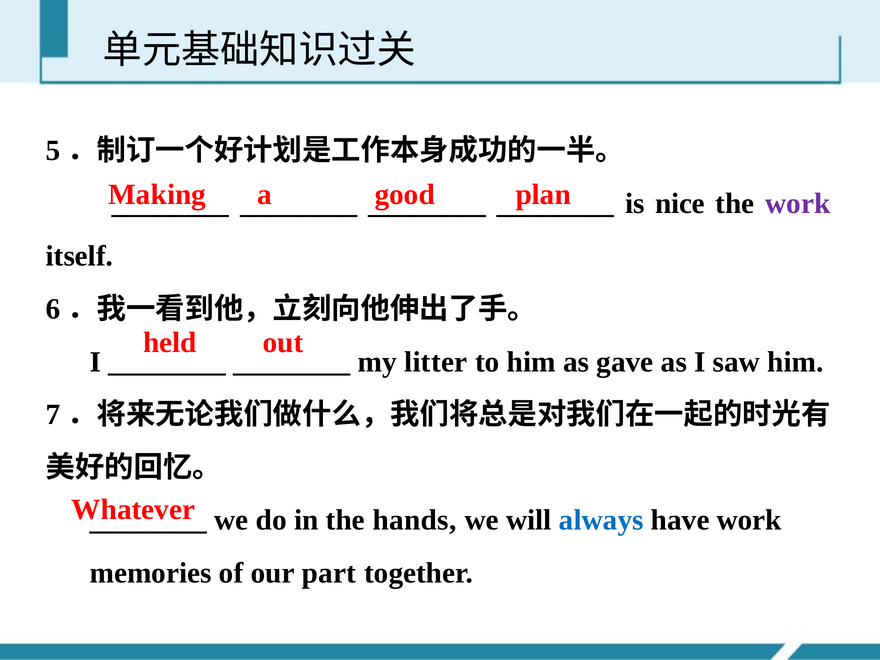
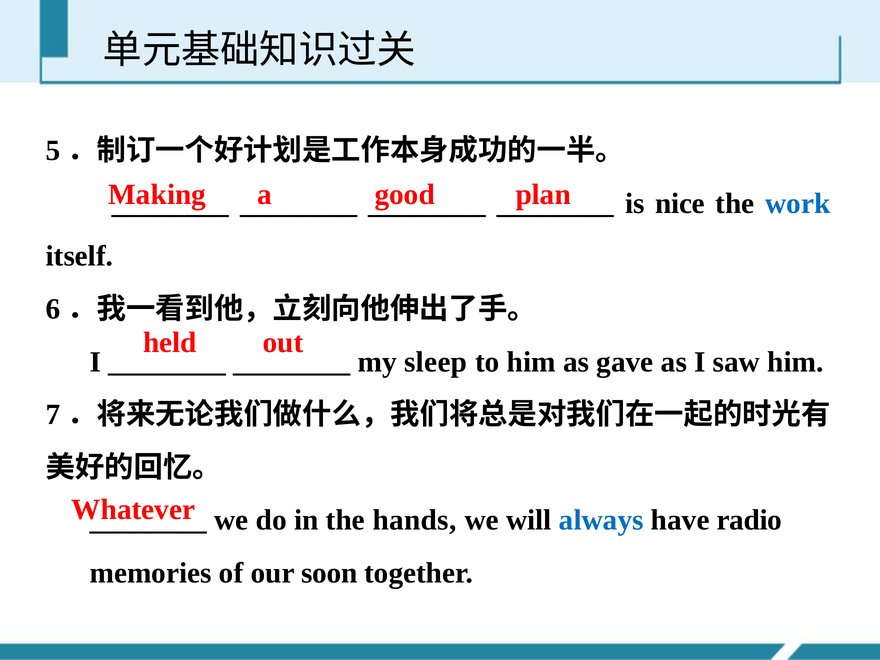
work colour: purple -> blue (798, 203)
litter: litter -> sleep (436, 362)
have work: work -> radio (749, 520)
part: part -> soon (329, 573)
